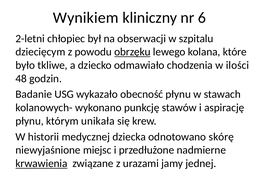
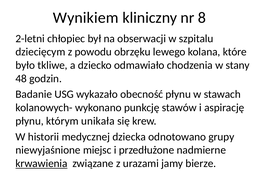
6: 6 -> 8 (202, 18)
obrzęku underline: present -> none (132, 52)
ilości: ilości -> stany (238, 65)
skórę: skórę -> grupy (221, 137)
jednej: jednej -> bierze (201, 164)
